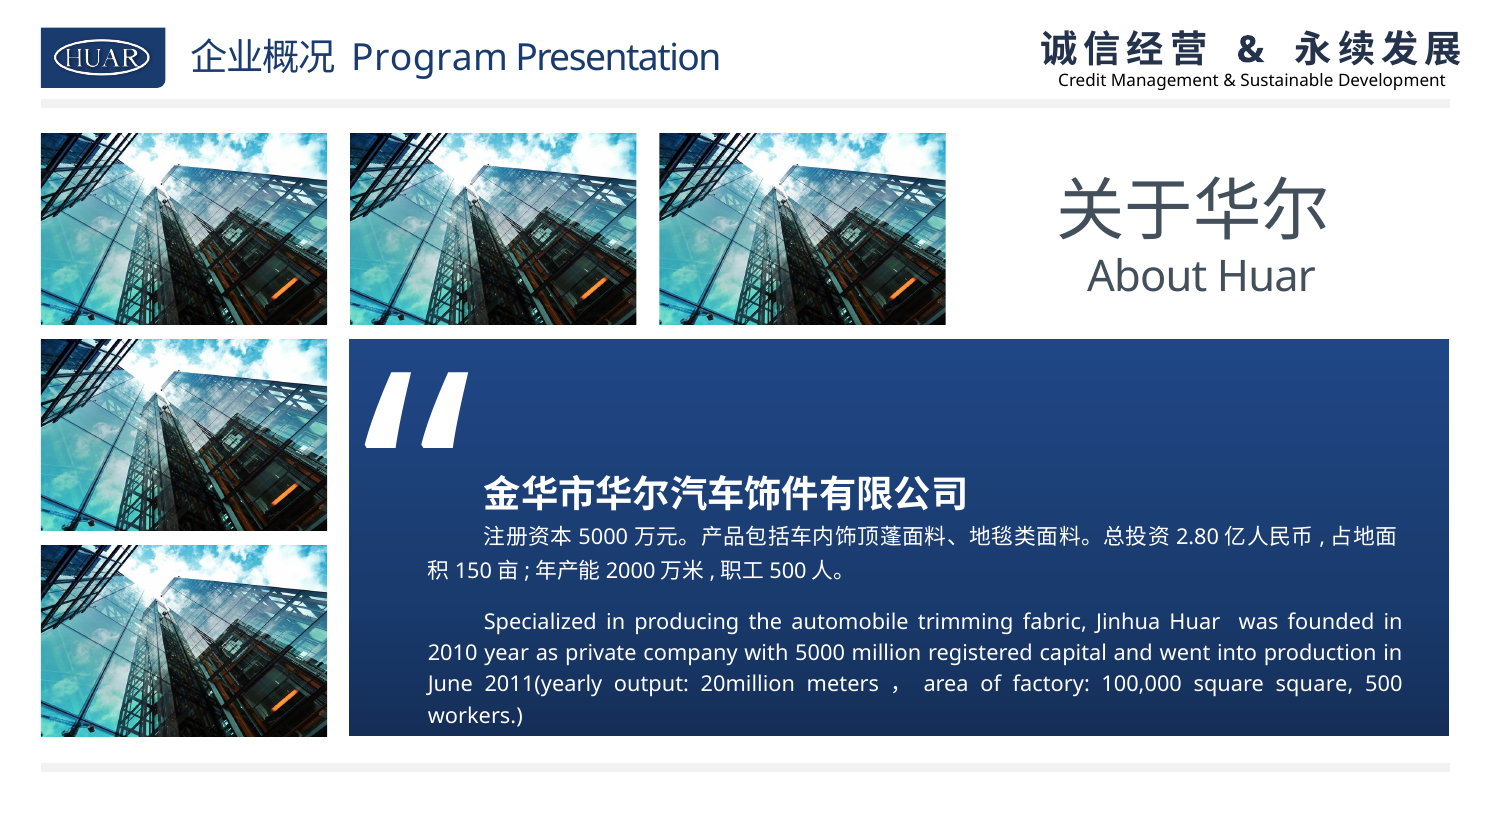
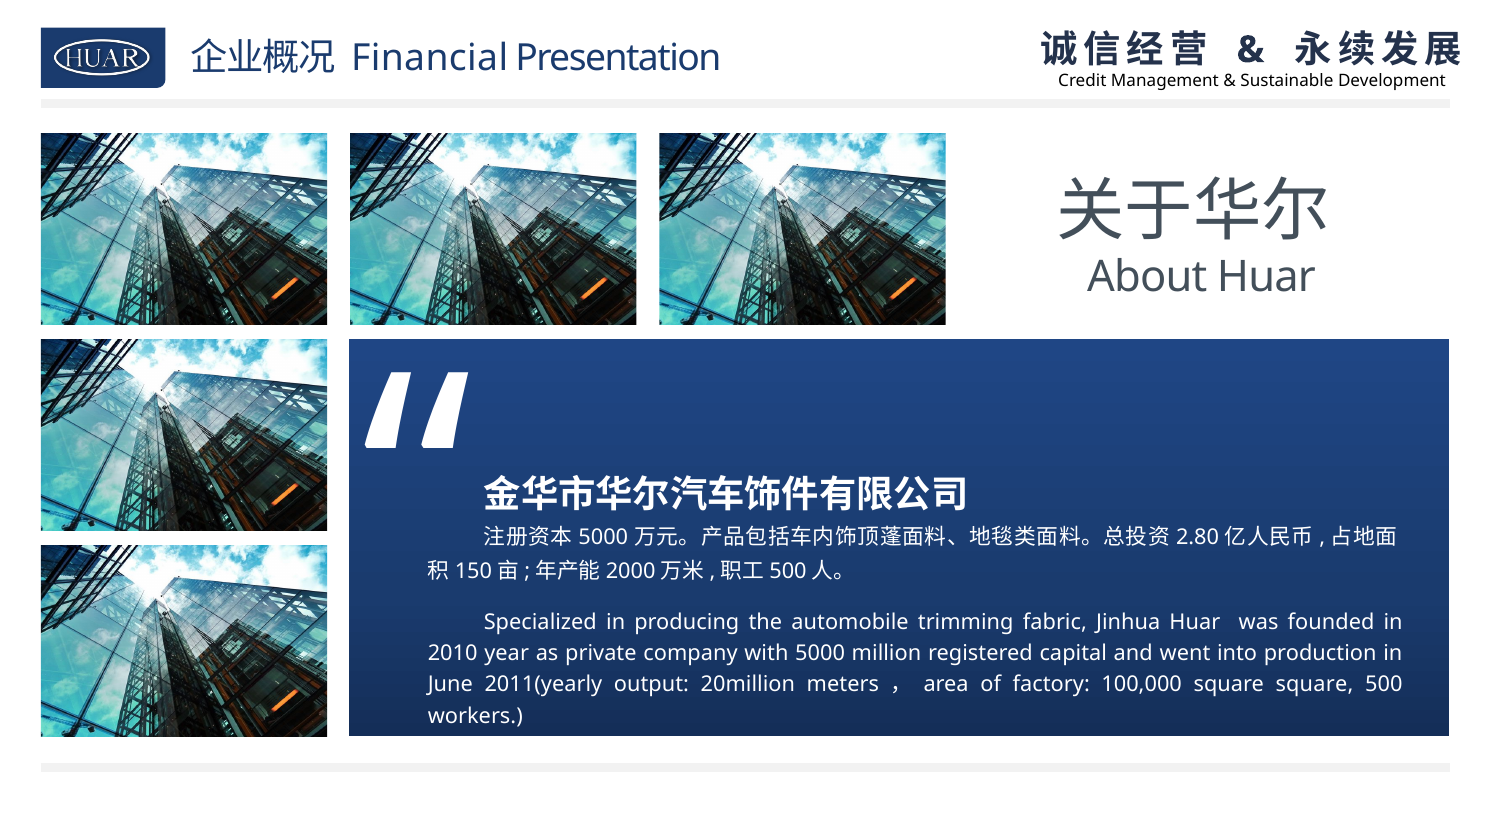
Program: Program -> Financial (430, 58)
